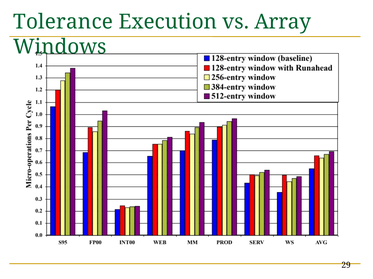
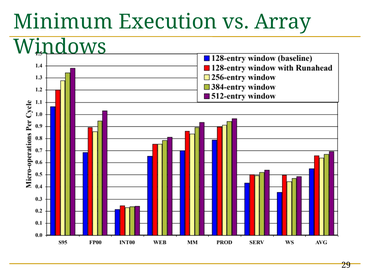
Tolerance: Tolerance -> Minimum (63, 22)
